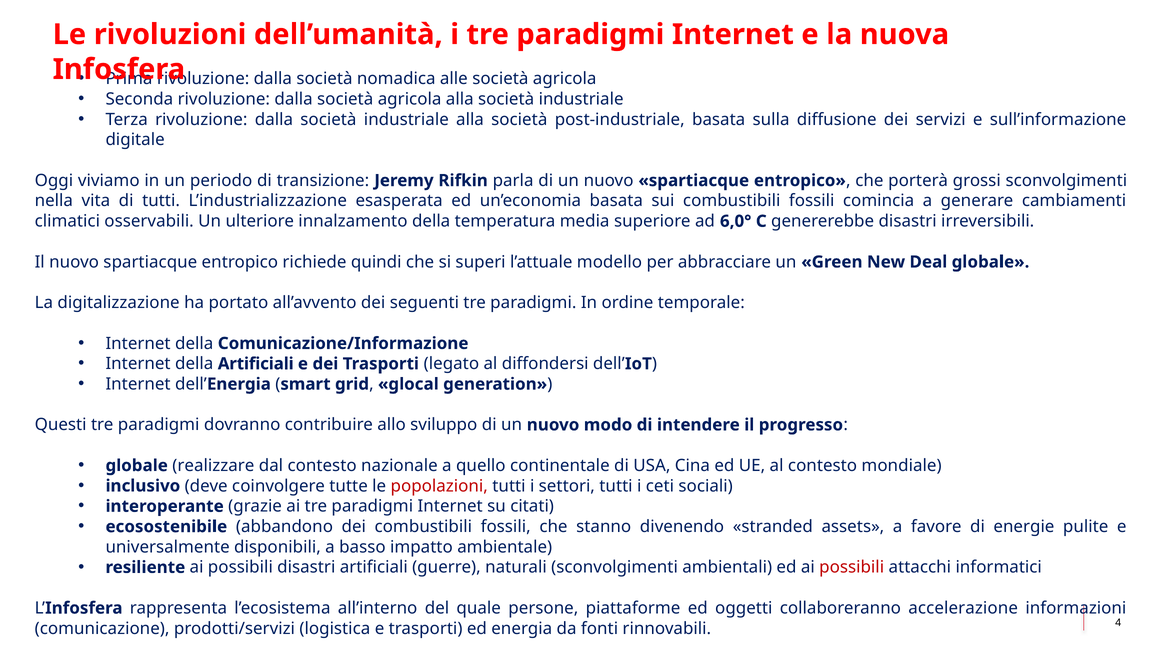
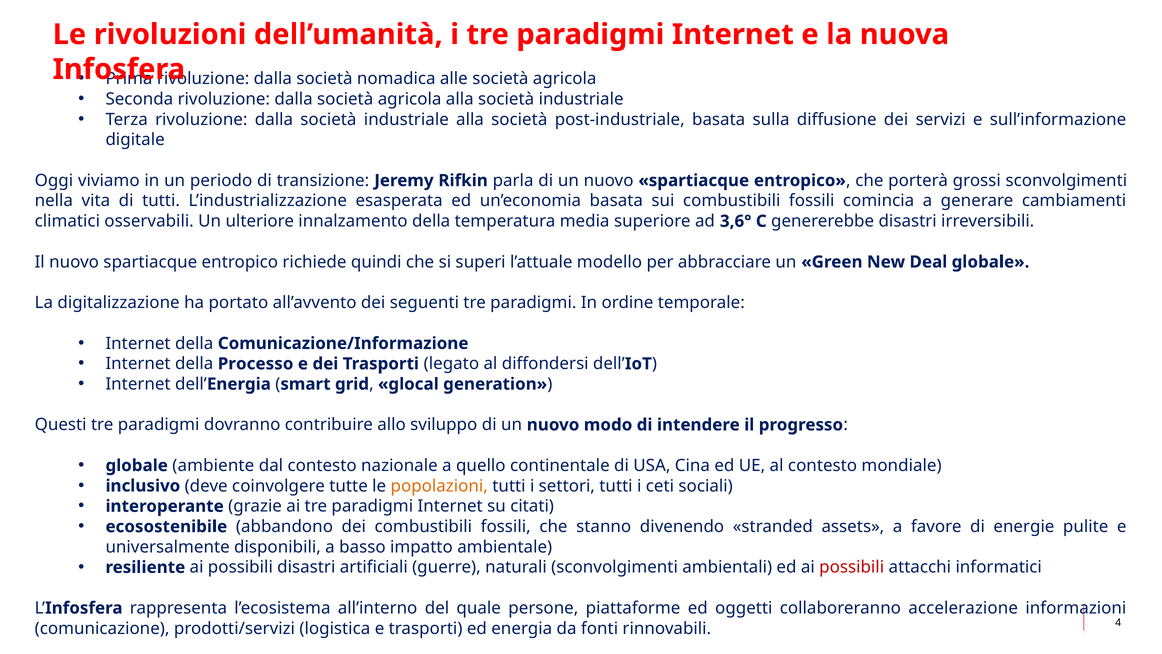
6,0°: 6,0° -> 3,6° (736, 221)
della Artificiali: Artificiali -> Processo (256, 364)
realizzare: realizzare -> ambiente (213, 465)
popolazioni colour: red -> orange (439, 486)
